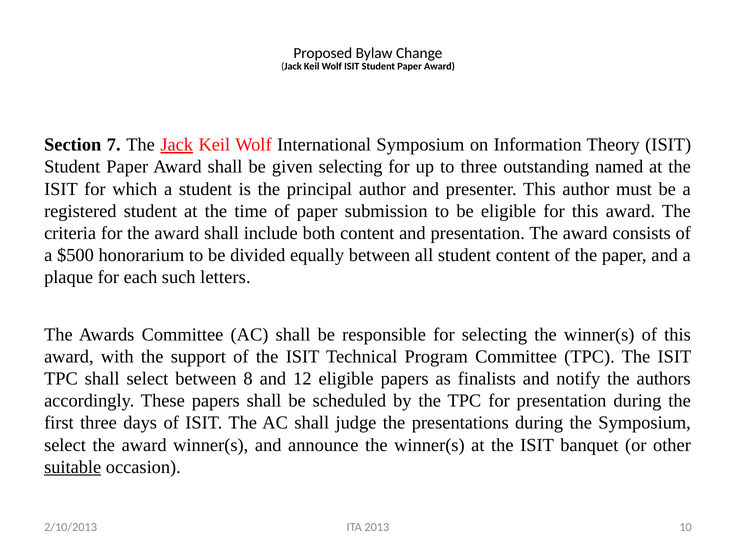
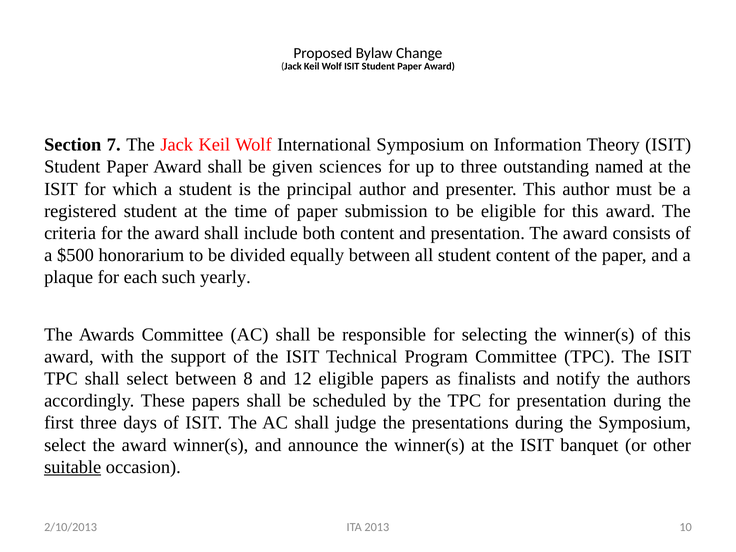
Jack underline: present -> none (177, 145)
given selecting: selecting -> sciences (350, 167)
letters: letters -> yearly (225, 277)
